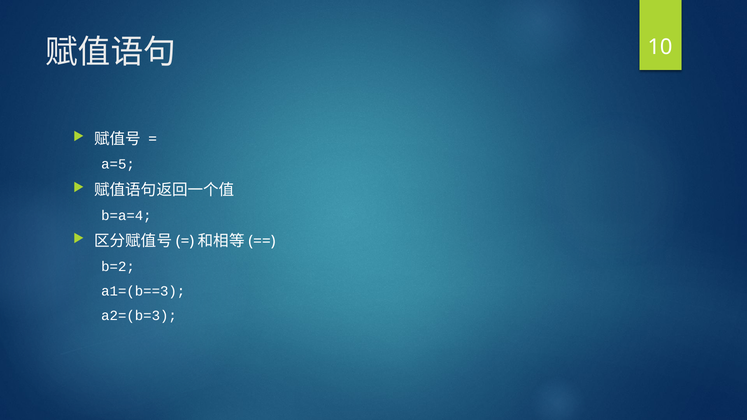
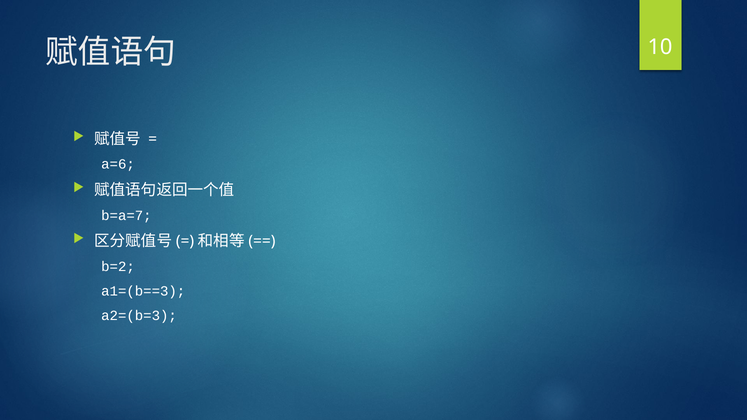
a=5: a=5 -> a=6 (118, 164)
b=a=4: b=a=4 -> b=a=7 (126, 216)
